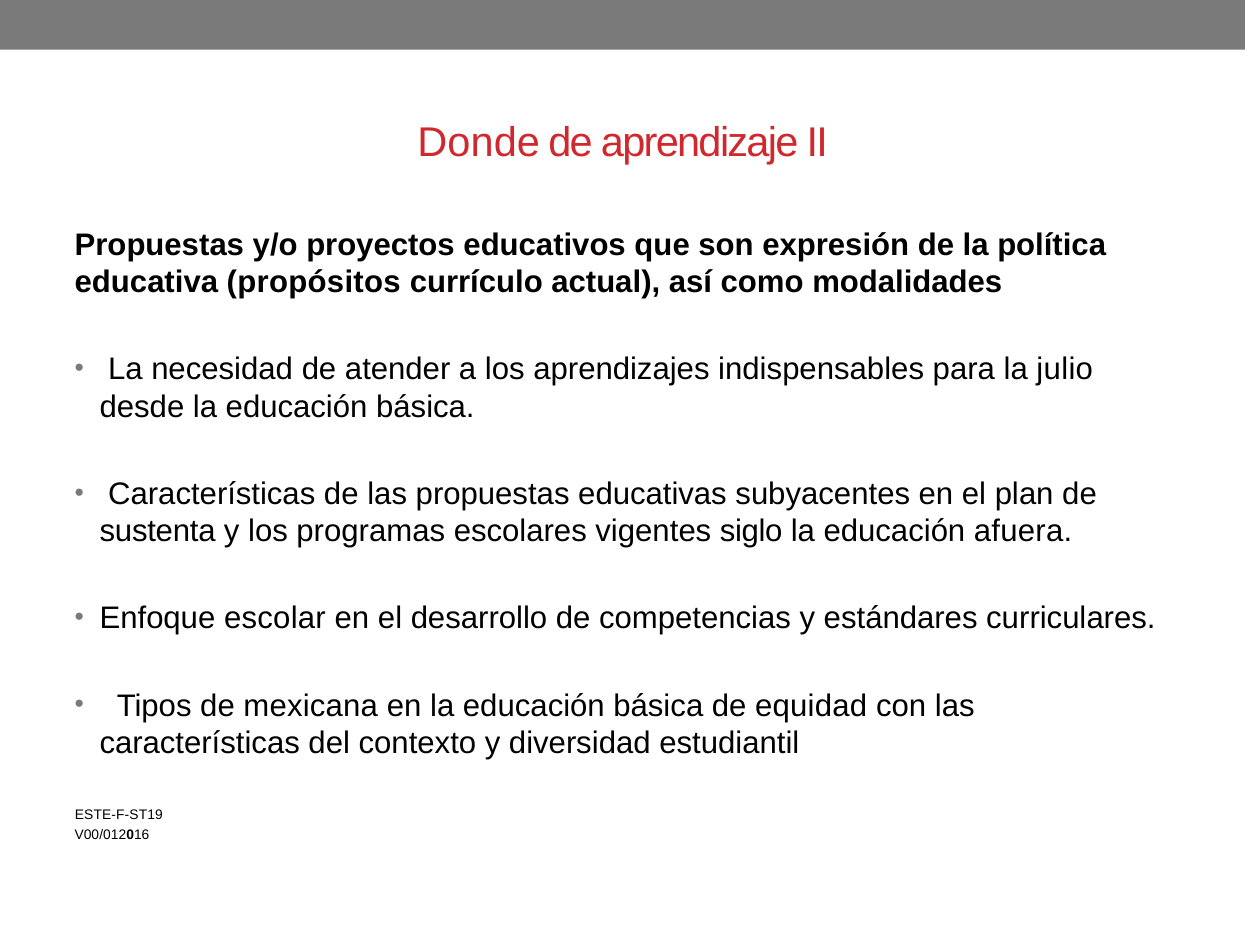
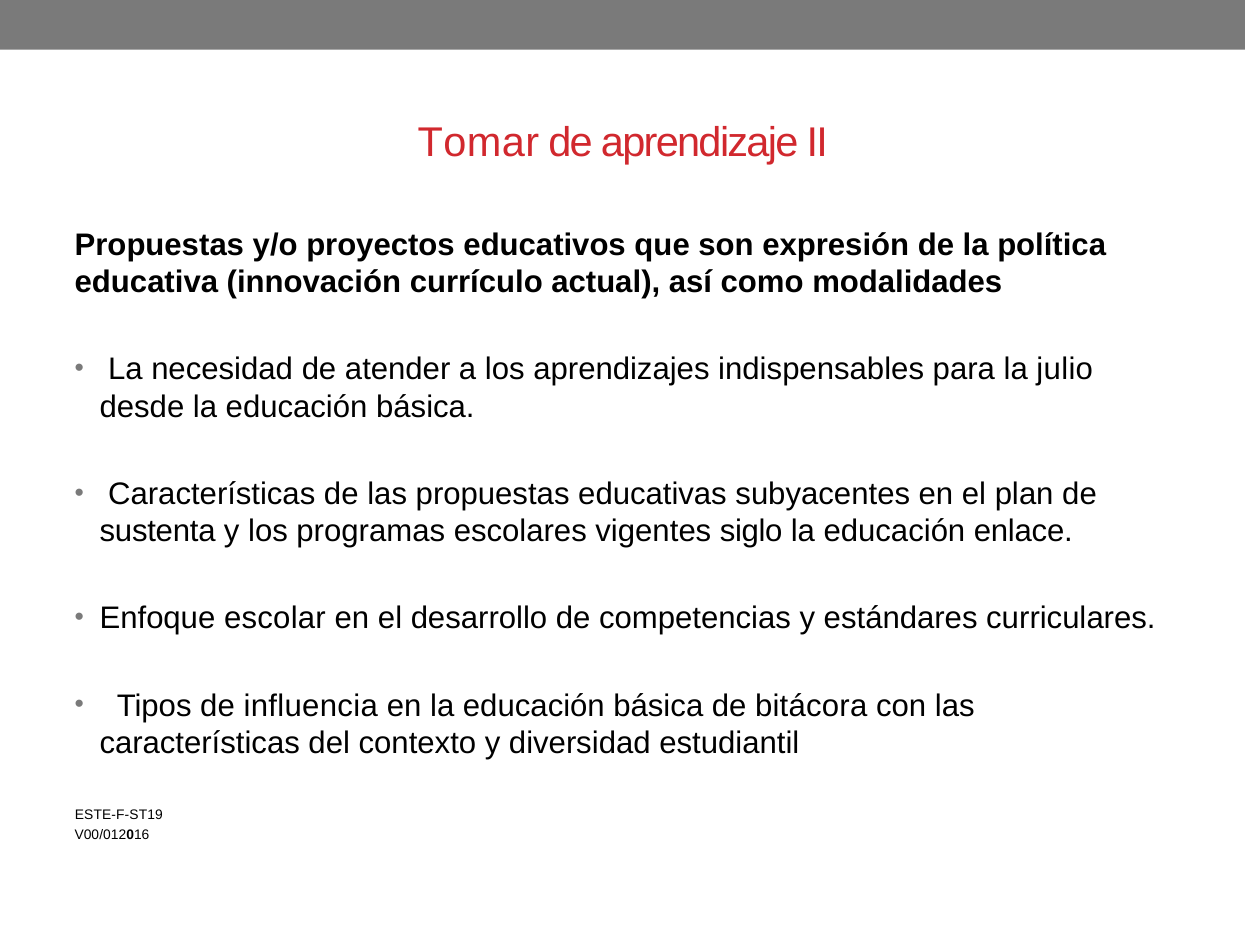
Donde: Donde -> Tomar (479, 143)
propósitos: propósitos -> innovación (314, 282)
afuera: afuera -> enlace (1023, 531)
mexicana: mexicana -> influencia (311, 706)
equidad: equidad -> bitácora (811, 706)
